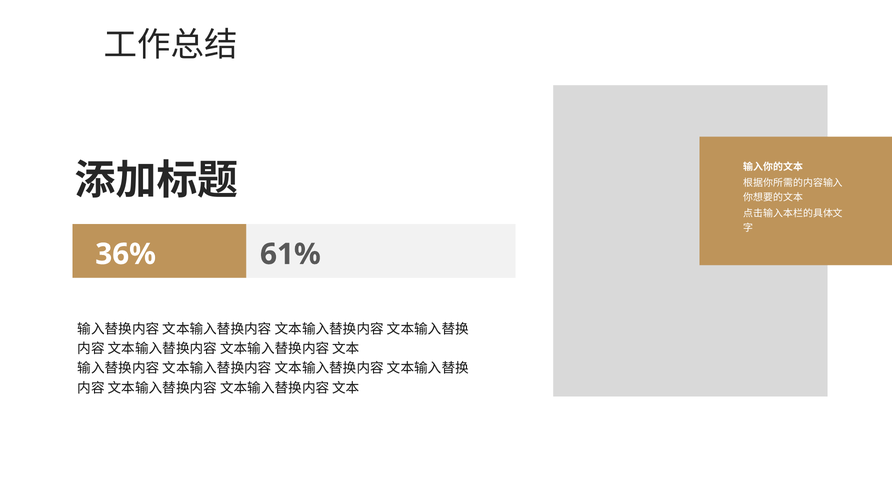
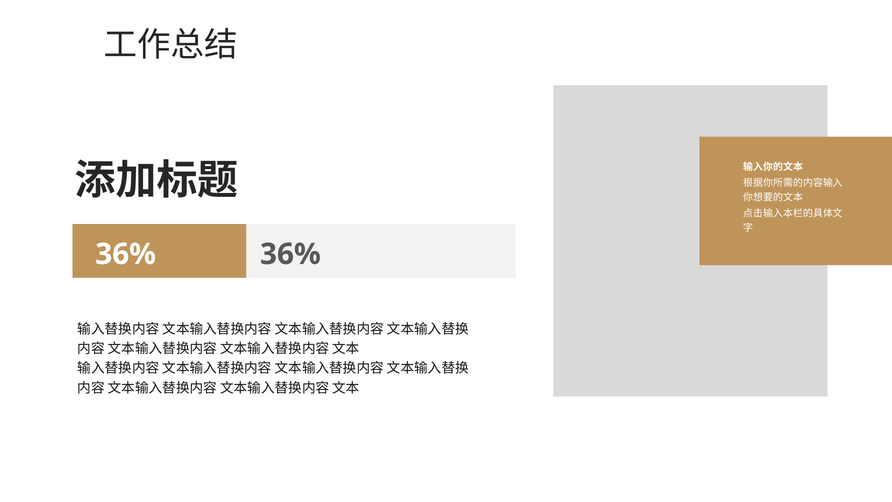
36% 61%: 61% -> 36% (290, 254)
